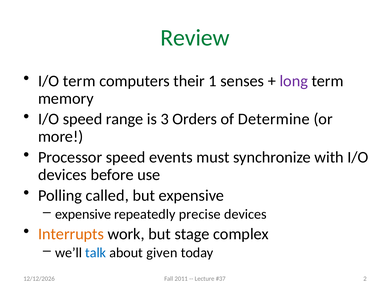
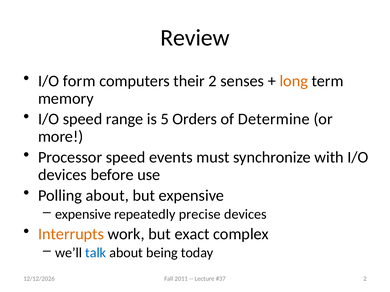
Review colour: green -> black (195, 38)
I/O term: term -> form (79, 81)
their 1: 1 -> 2 (213, 81)
long colour: purple -> orange (294, 81)
3: 3 -> 5 (165, 119)
Polling called: called -> about (107, 196)
stage: stage -> exact (192, 234)
given: given -> being (162, 253)
